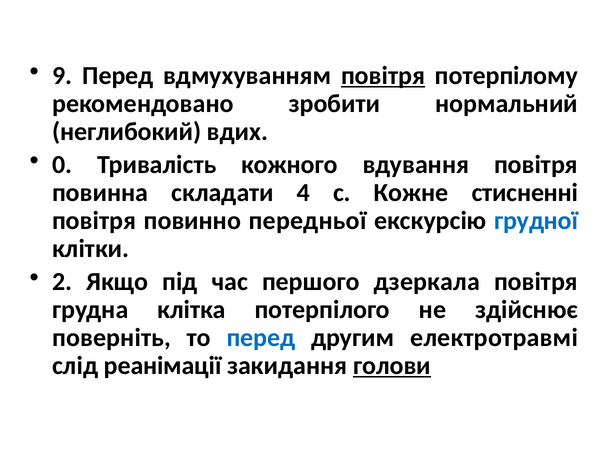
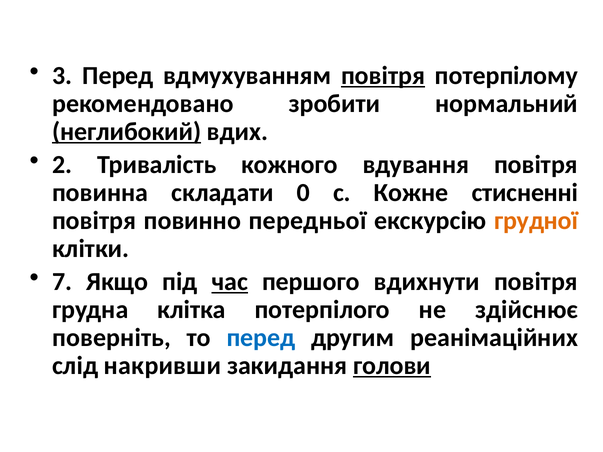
9: 9 -> 3 (62, 76)
неглибокий underline: none -> present (127, 132)
0: 0 -> 2 (62, 165)
4: 4 -> 0 (303, 193)
грудної colour: blue -> orange (536, 221)
2: 2 -> 7 (62, 282)
час underline: none -> present (230, 282)
дзеркала: дзеркала -> вдихнути (427, 282)
електротравмі: електротравмі -> реанімаційних (494, 338)
реанімації: реанімації -> накривши (162, 366)
